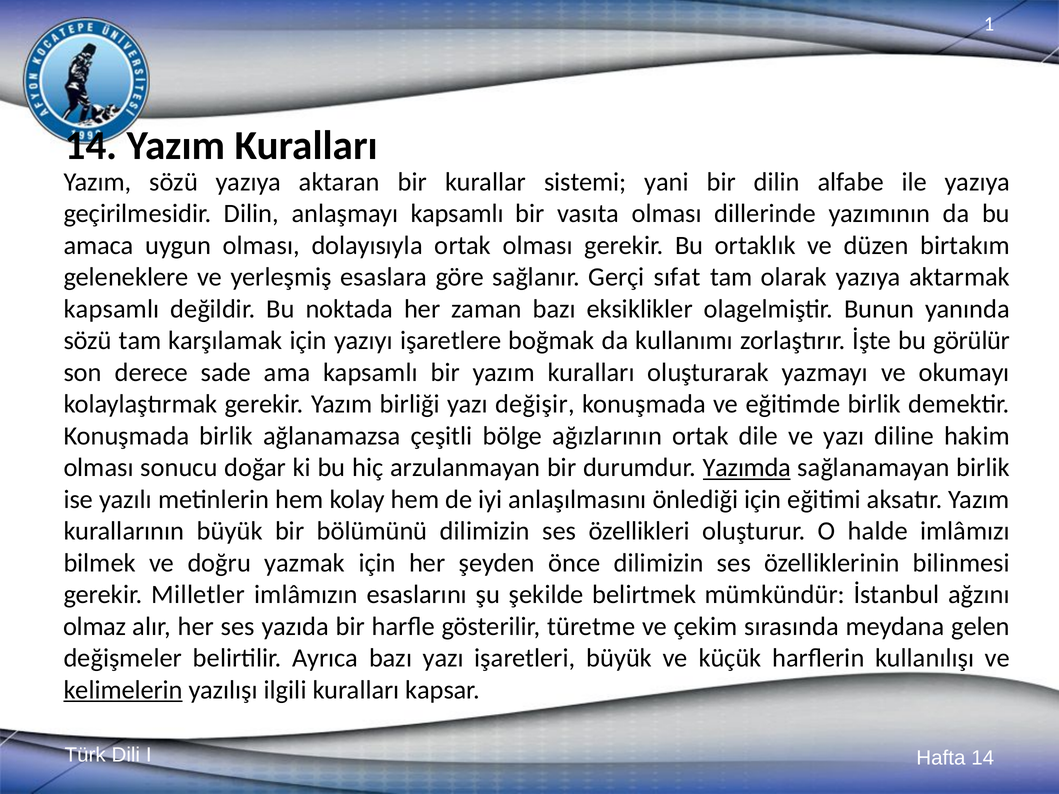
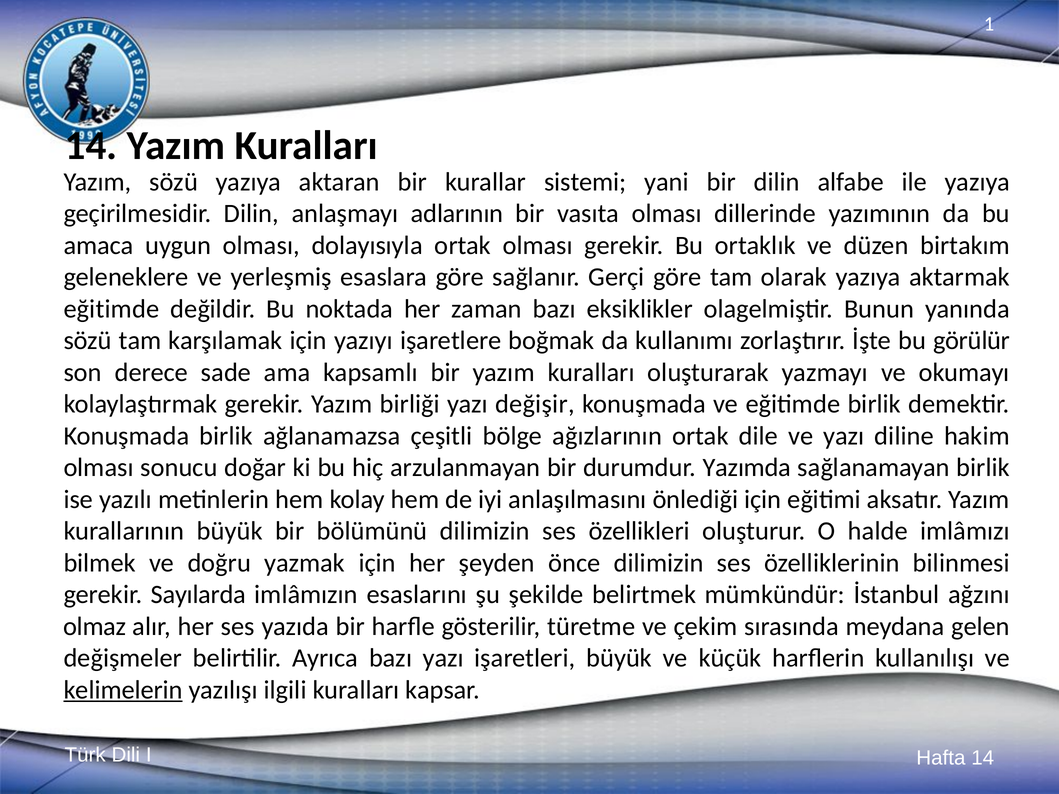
anlaşmayı kapsamlı: kapsamlı -> adlarının (457, 214)
Gerçi sıfat: sıfat -> göre (677, 277)
kapsamlı: kapsamlı -> eğitimde (111, 309)
Yazımda underline: present -> none (747, 468)
Milletler: Milletler -> Sayılarda (198, 595)
